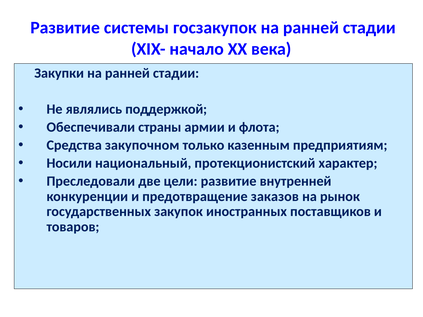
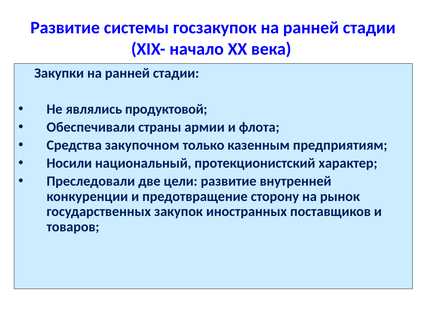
поддержкой: поддержкой -> продуктовой (166, 109)
заказов: заказов -> сторону (275, 197)
